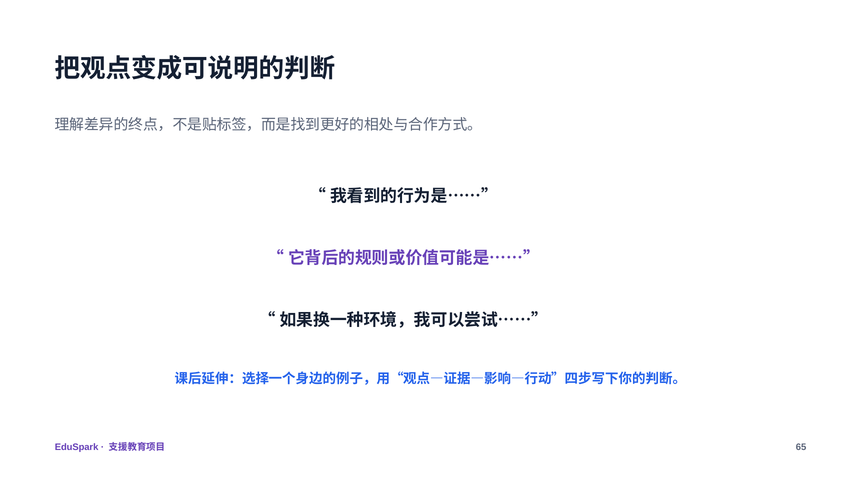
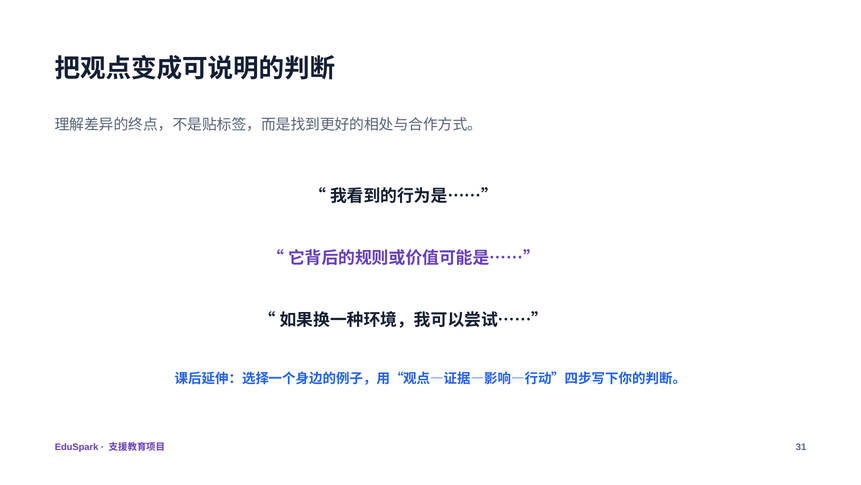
65: 65 -> 31 (801, 447)
